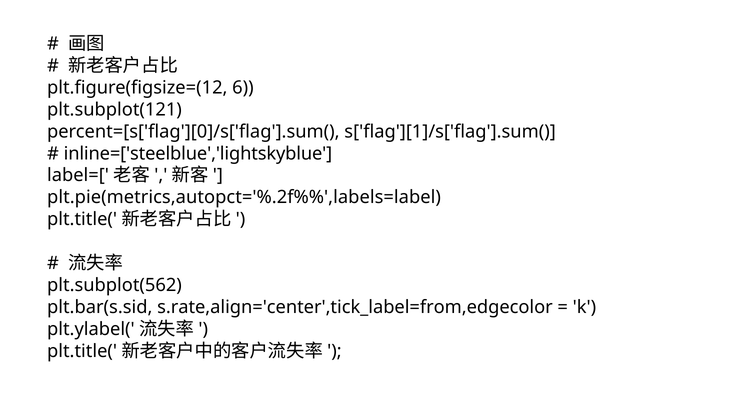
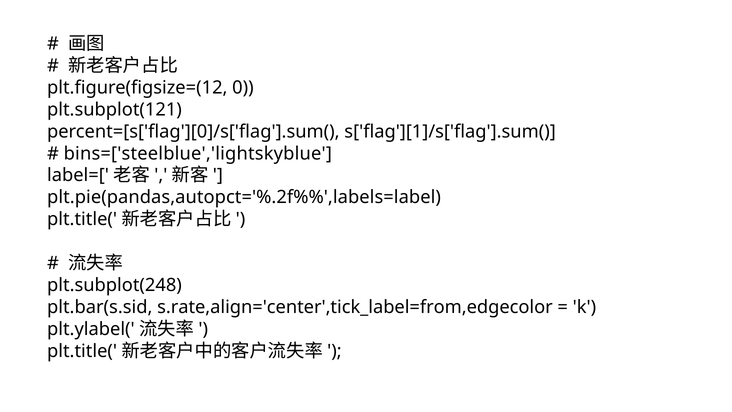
6: 6 -> 0 (243, 88)
inline=['steelblue','lightskyblue: inline=['steelblue','lightskyblue -> bins=['steelblue','lightskyblue (198, 153)
plt.pie(metrics,autopct='%.2f%%',labels=label: plt.pie(metrics,autopct='%.2f%%',labels=label -> plt.pie(pandas,autopct='%.2f%%',labels=label (244, 197)
plt.subplot(562: plt.subplot(562 -> plt.subplot(248 (114, 285)
